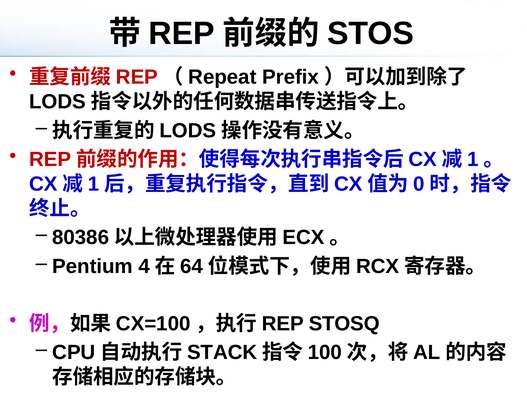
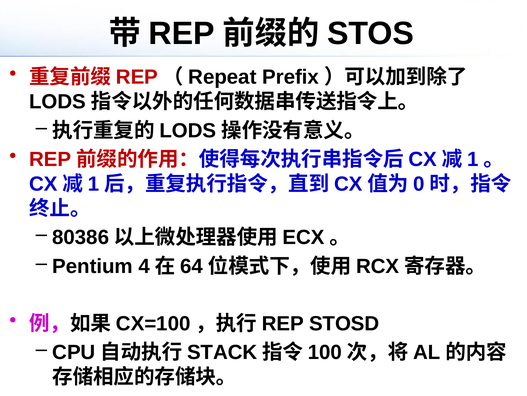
STOSQ: STOSQ -> STOSD (344, 323)
